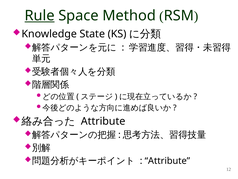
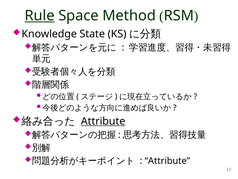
Attribute underline: none -> present (103, 121)
